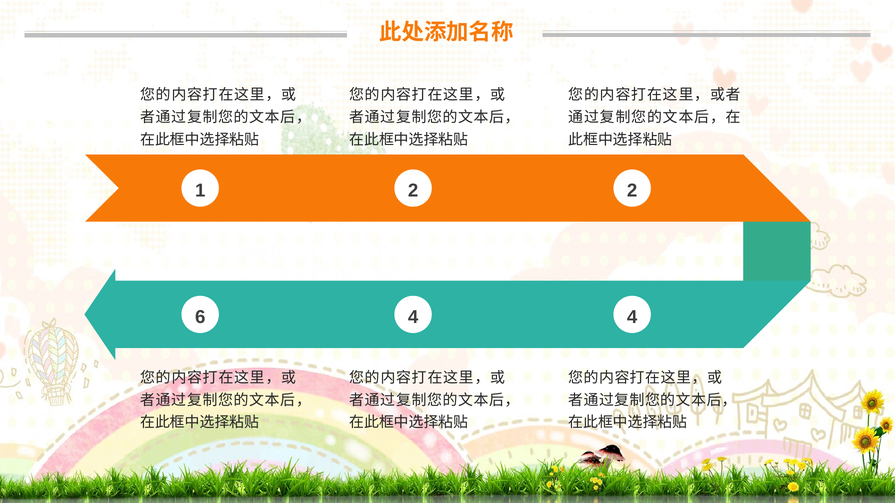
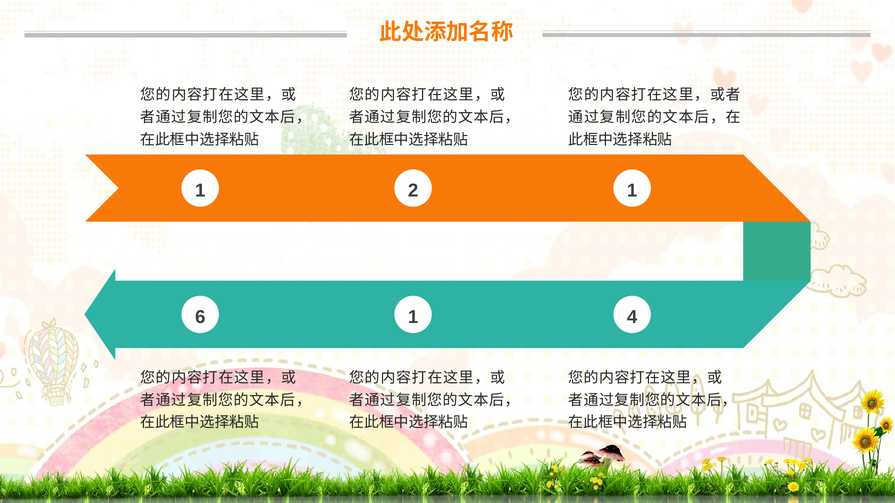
2 2: 2 -> 1 (632, 191)
6 4: 4 -> 1 (413, 317)
